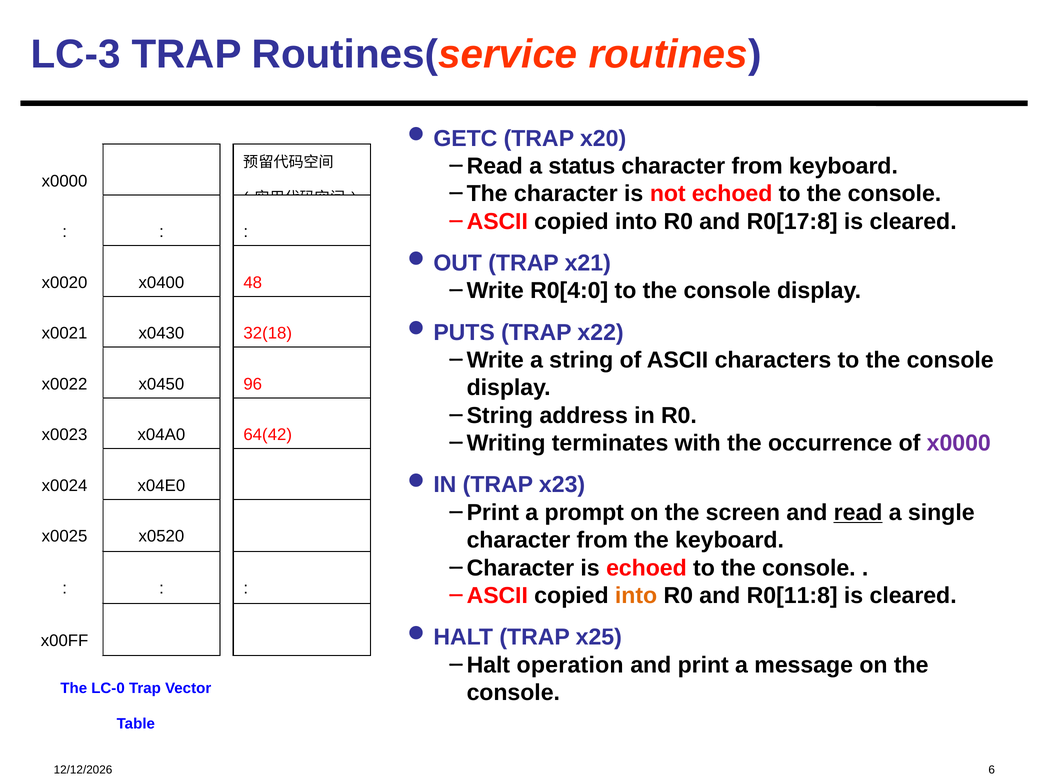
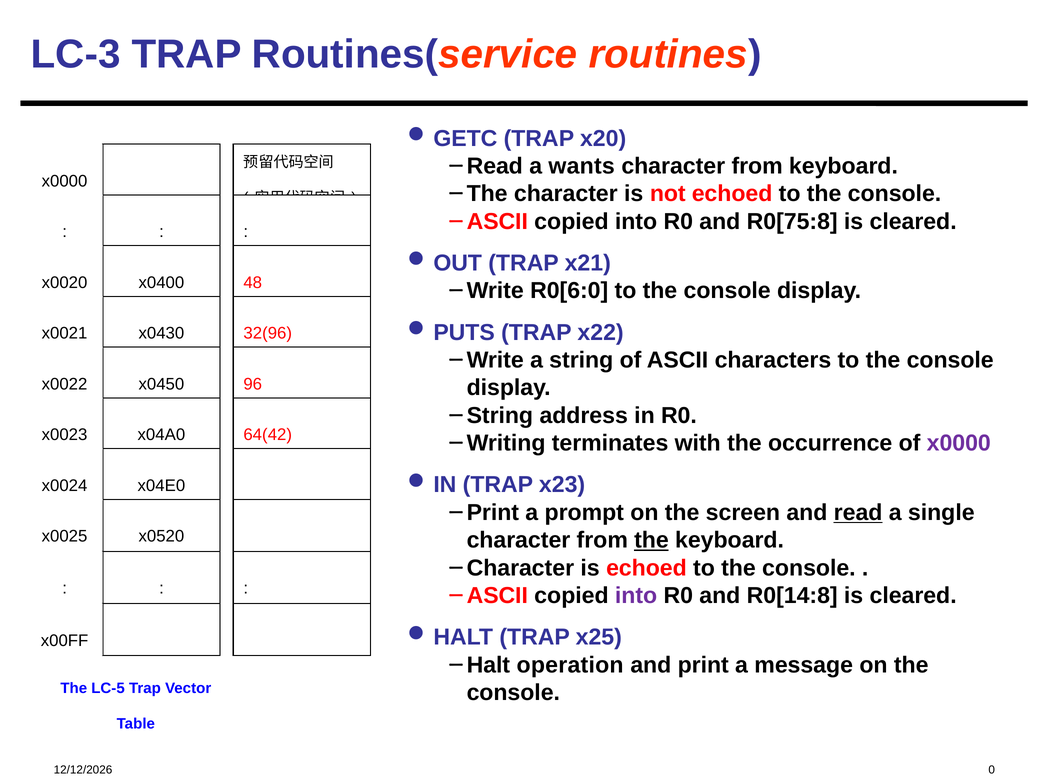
status: status -> wants (582, 166)
R0[17:8: R0[17:8 -> R0[75:8 (792, 222)
R0[4:0: R0[4:0 -> R0[6:0 (569, 291)
32(18: 32(18 -> 32(96 (268, 333)
the underline: none -> present (651, 540)
into colour: orange -> purple (636, 596)
R0[11:8: R0[11:8 -> R0[14:8 (792, 596)
LC-0: LC-0 -> LC-5 (108, 688)
6: 6 -> 0 (992, 770)
